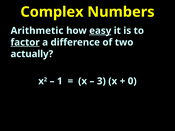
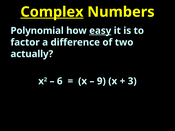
Complex underline: none -> present (52, 12)
Arithmetic: Arithmetic -> Polynomial (37, 31)
factor underline: present -> none (25, 42)
1: 1 -> 6 (60, 81)
3: 3 -> 9 (101, 81)
0: 0 -> 3 (132, 81)
